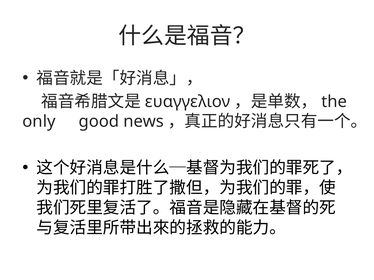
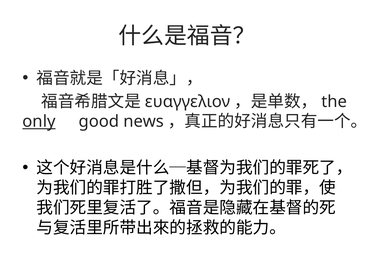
only underline: none -> present (39, 122)
